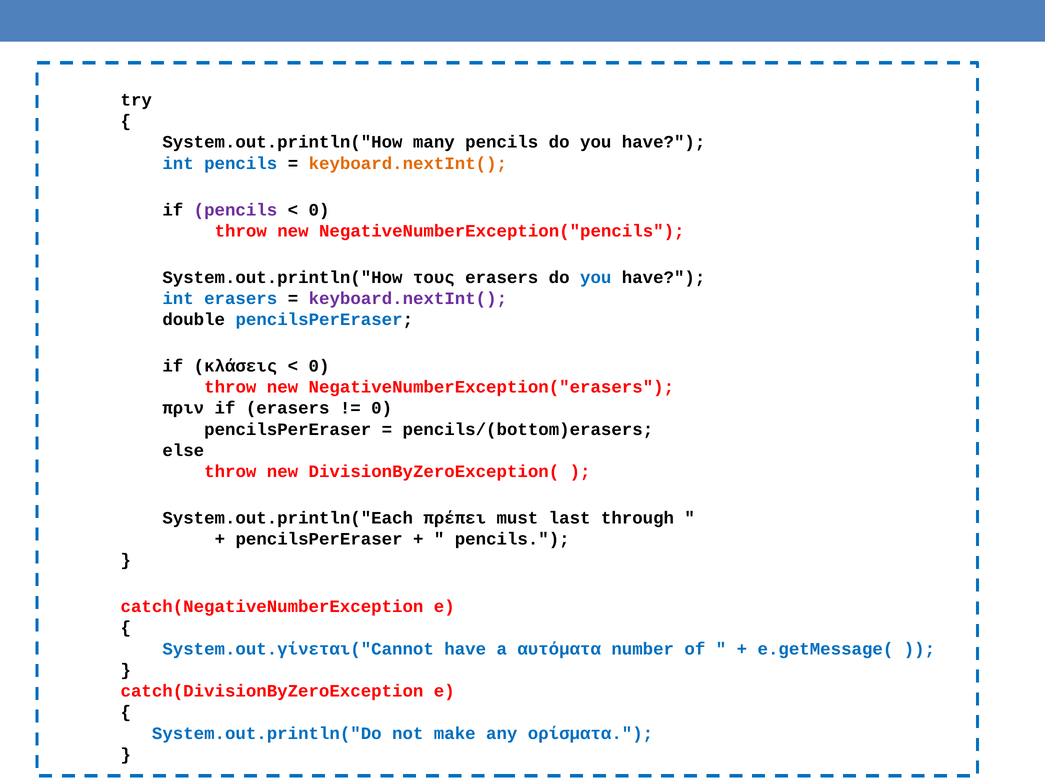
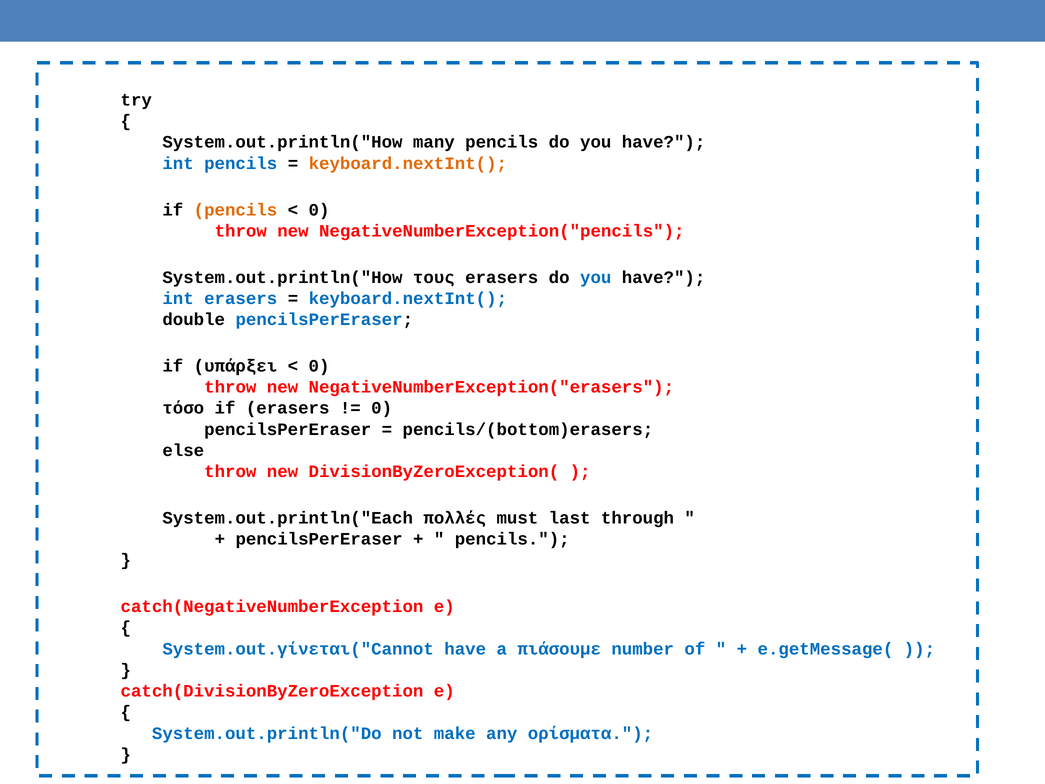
pencils colour: purple -> orange (235, 210)
keyboard.nextInt( colour: purple -> blue (408, 298)
κλάσεις: κλάσεις -> υπάρξει (235, 366)
πριν: πριν -> τόσο (183, 408)
πρέπει: πρέπει -> πολλές (455, 518)
αυτόματα: αυτόματα -> πιάσουμε (559, 649)
